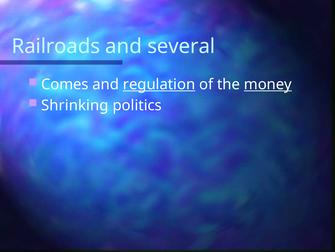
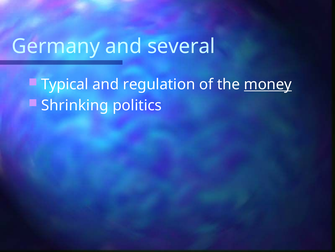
Railroads: Railroads -> Germany (56, 46)
Comes: Comes -> Typical (65, 84)
regulation underline: present -> none (159, 84)
